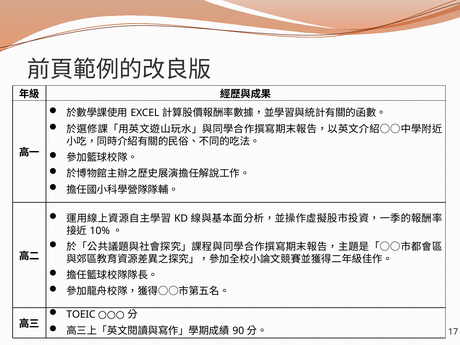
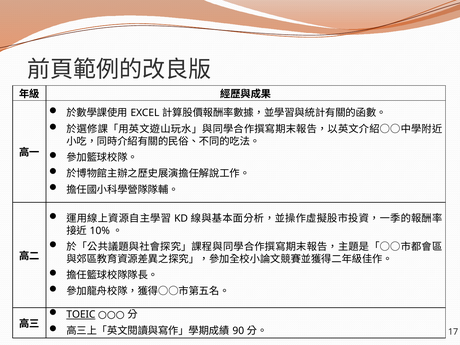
TOEIC underline: none -> present (81, 315)
